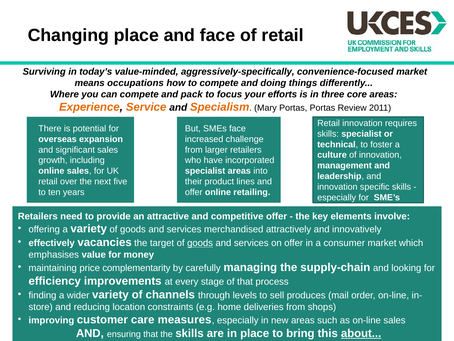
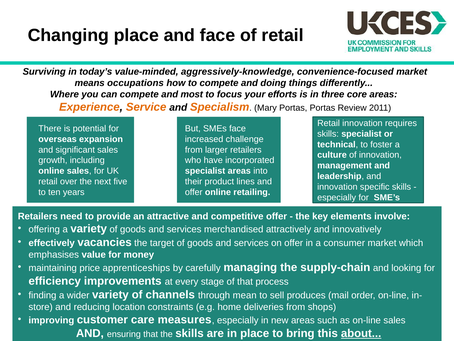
aggressively-specifically: aggressively-specifically -> aggressively-knowledge (238, 72)
pack: pack -> most (192, 94)
goods underline: present -> none (200, 243)
complementarity: complementarity -> apprenticeships (136, 268)
levels: levels -> mean (245, 295)
